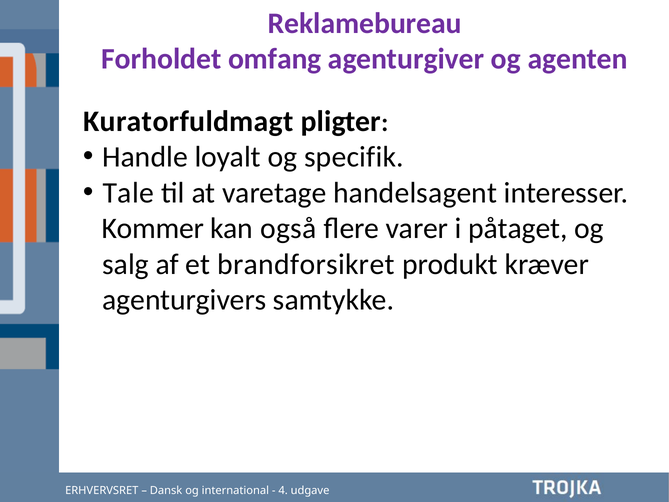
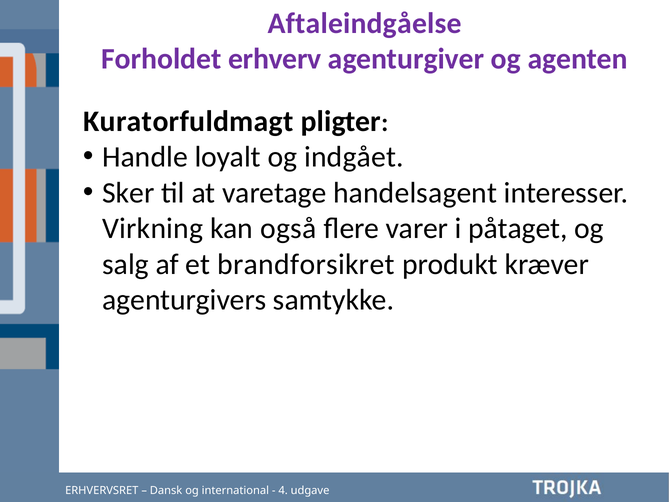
Reklamebureau: Reklamebureau -> Aftaleindgåelse (365, 23)
omfang: omfang -> erhverv (275, 59)
specifik: specifik -> indgået (354, 157)
Tale: Tale -> Sker (128, 193)
Kommer: Kommer -> Virkning (153, 228)
